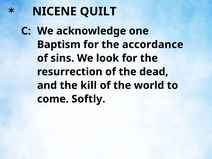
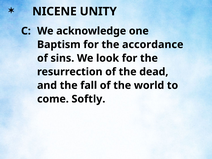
QUILT: QUILT -> UNITY (98, 11)
kill: kill -> fall (89, 85)
